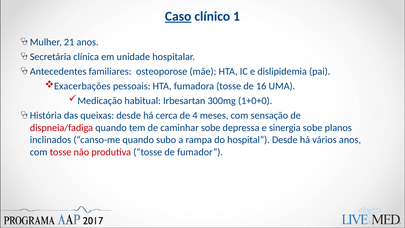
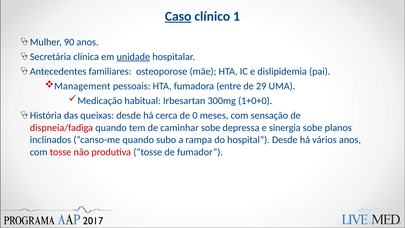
21: 21 -> 90 (69, 42)
unidade underline: none -> present (133, 57)
Exacerbações: Exacerbações -> Management (82, 86)
fumadora tosse: tosse -> entre (229, 86)
16: 16 -> 29 (261, 86)
4: 4 -> 0 (195, 115)
